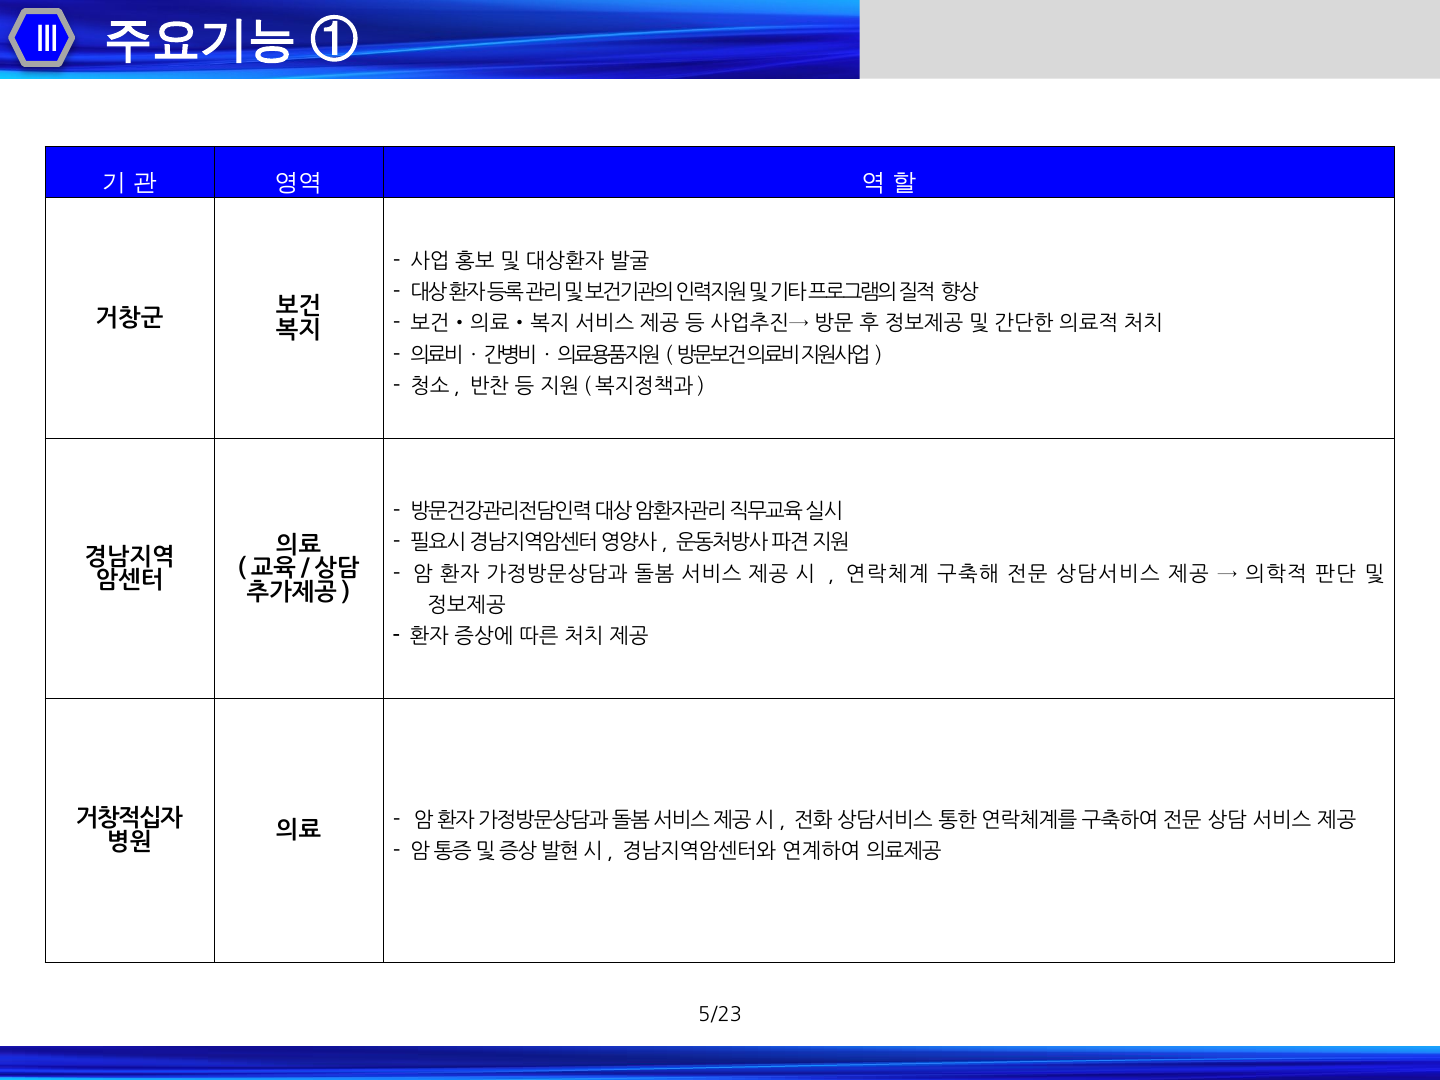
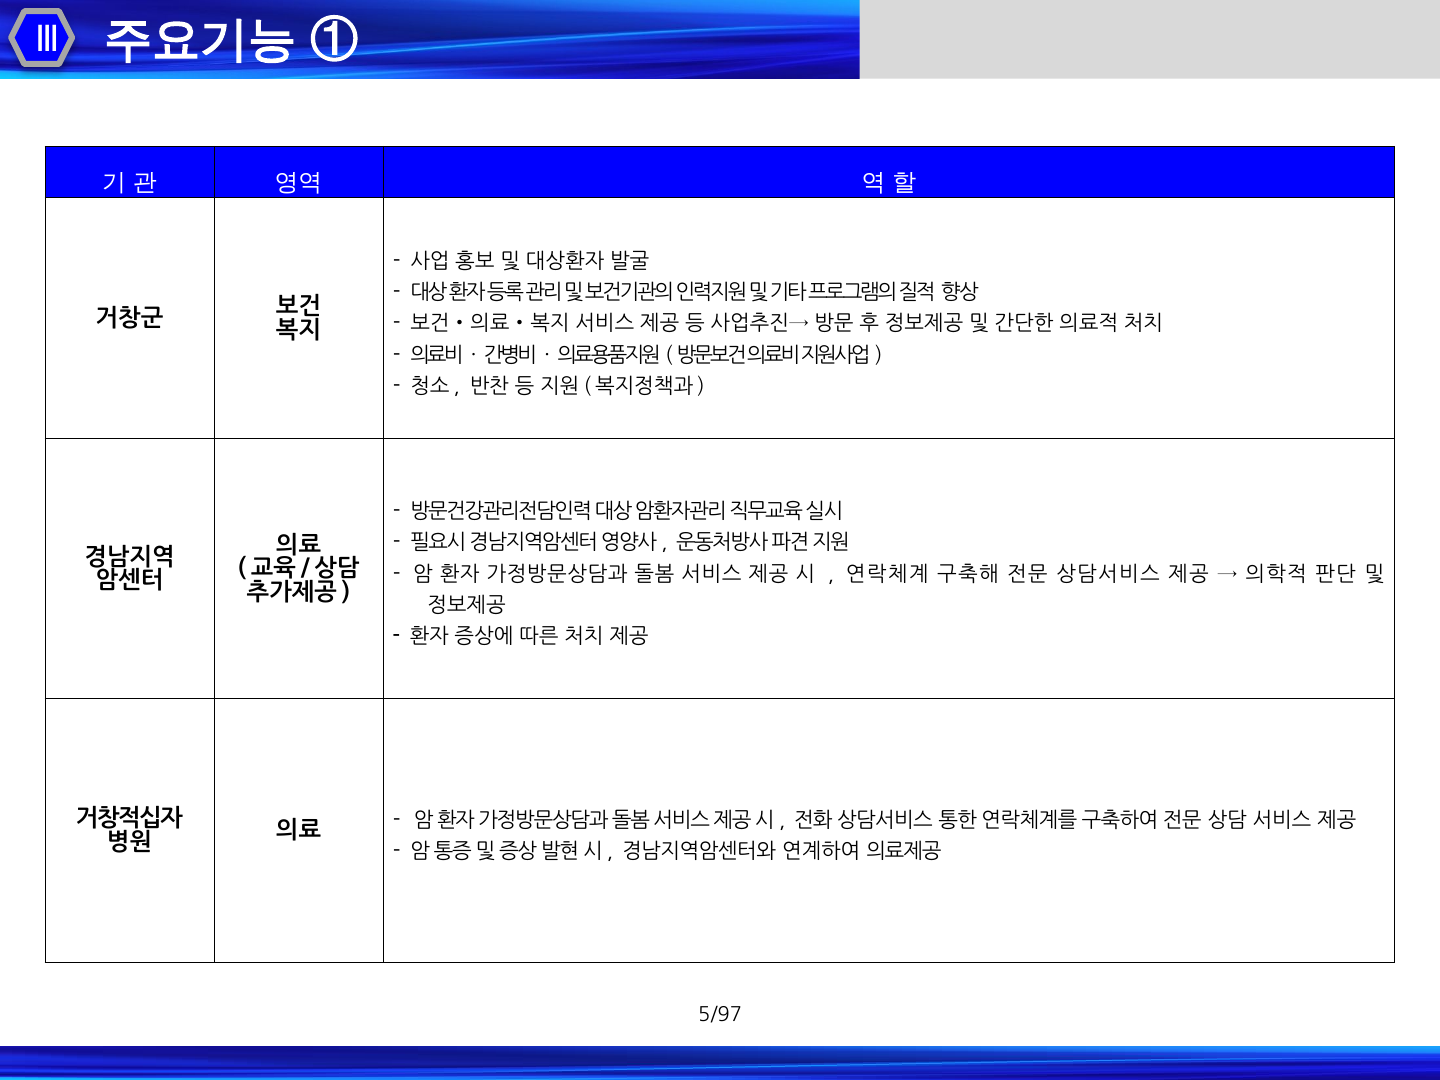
5/23: 5/23 -> 5/97 (720, 1015)
